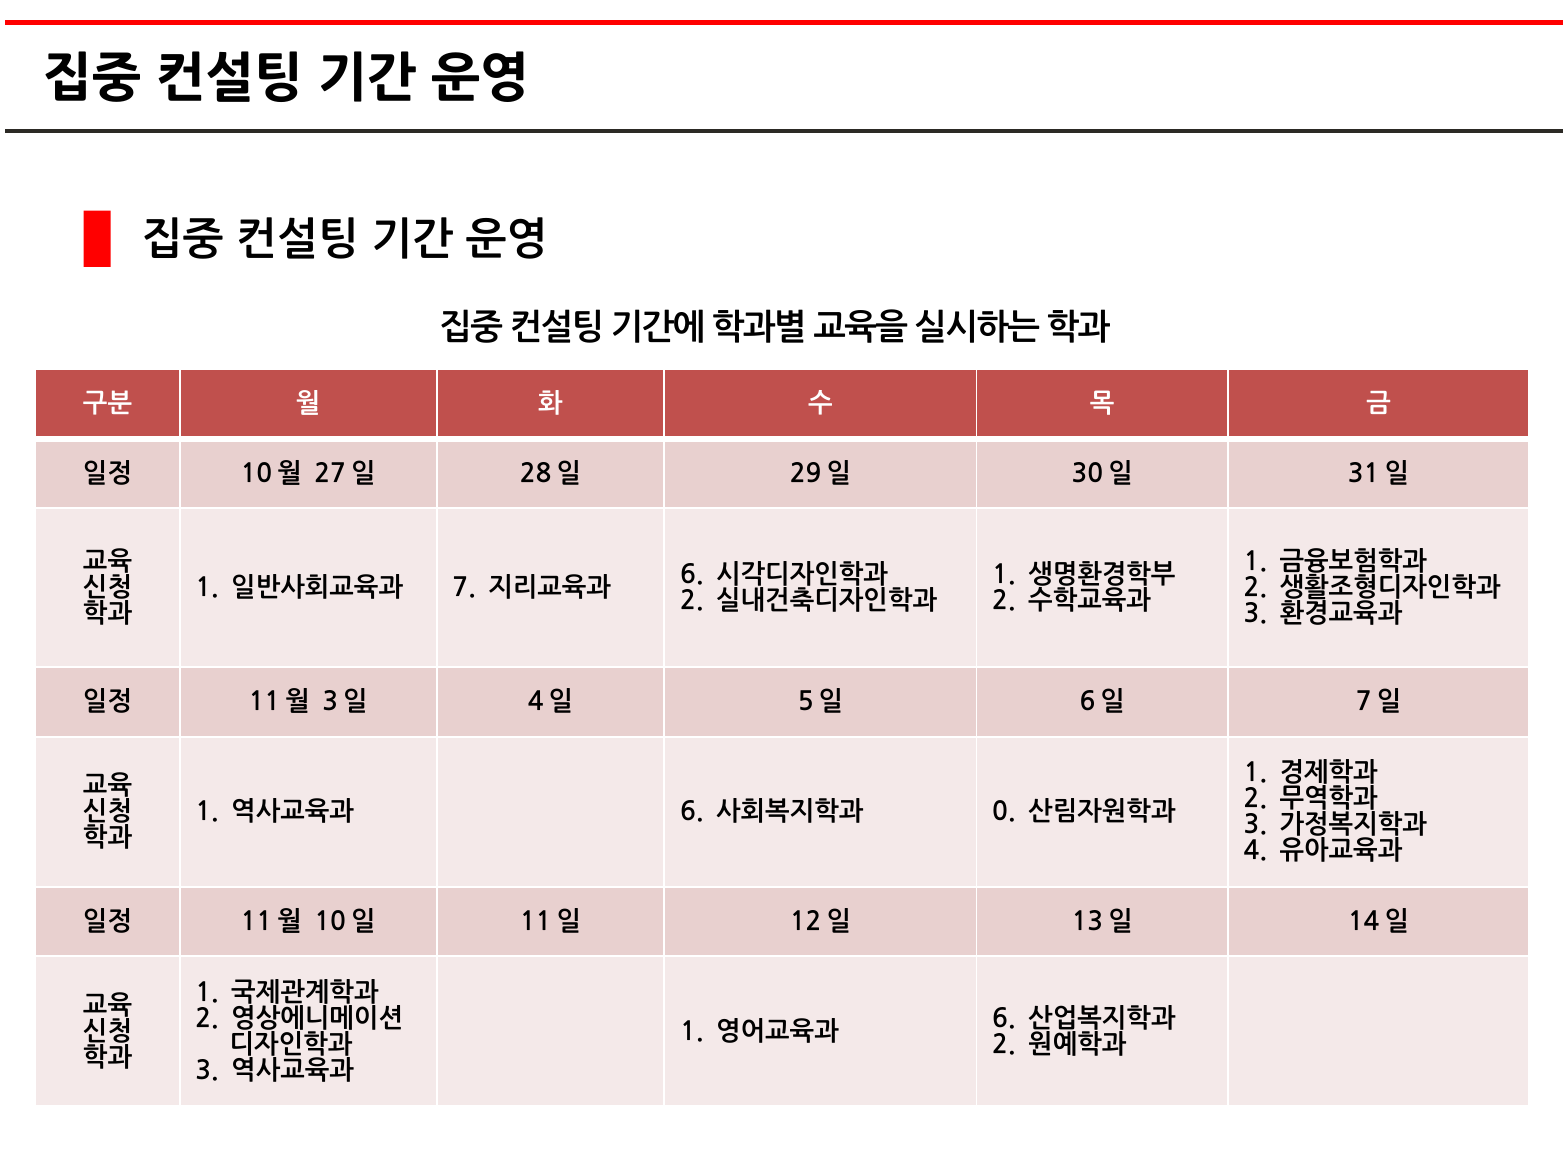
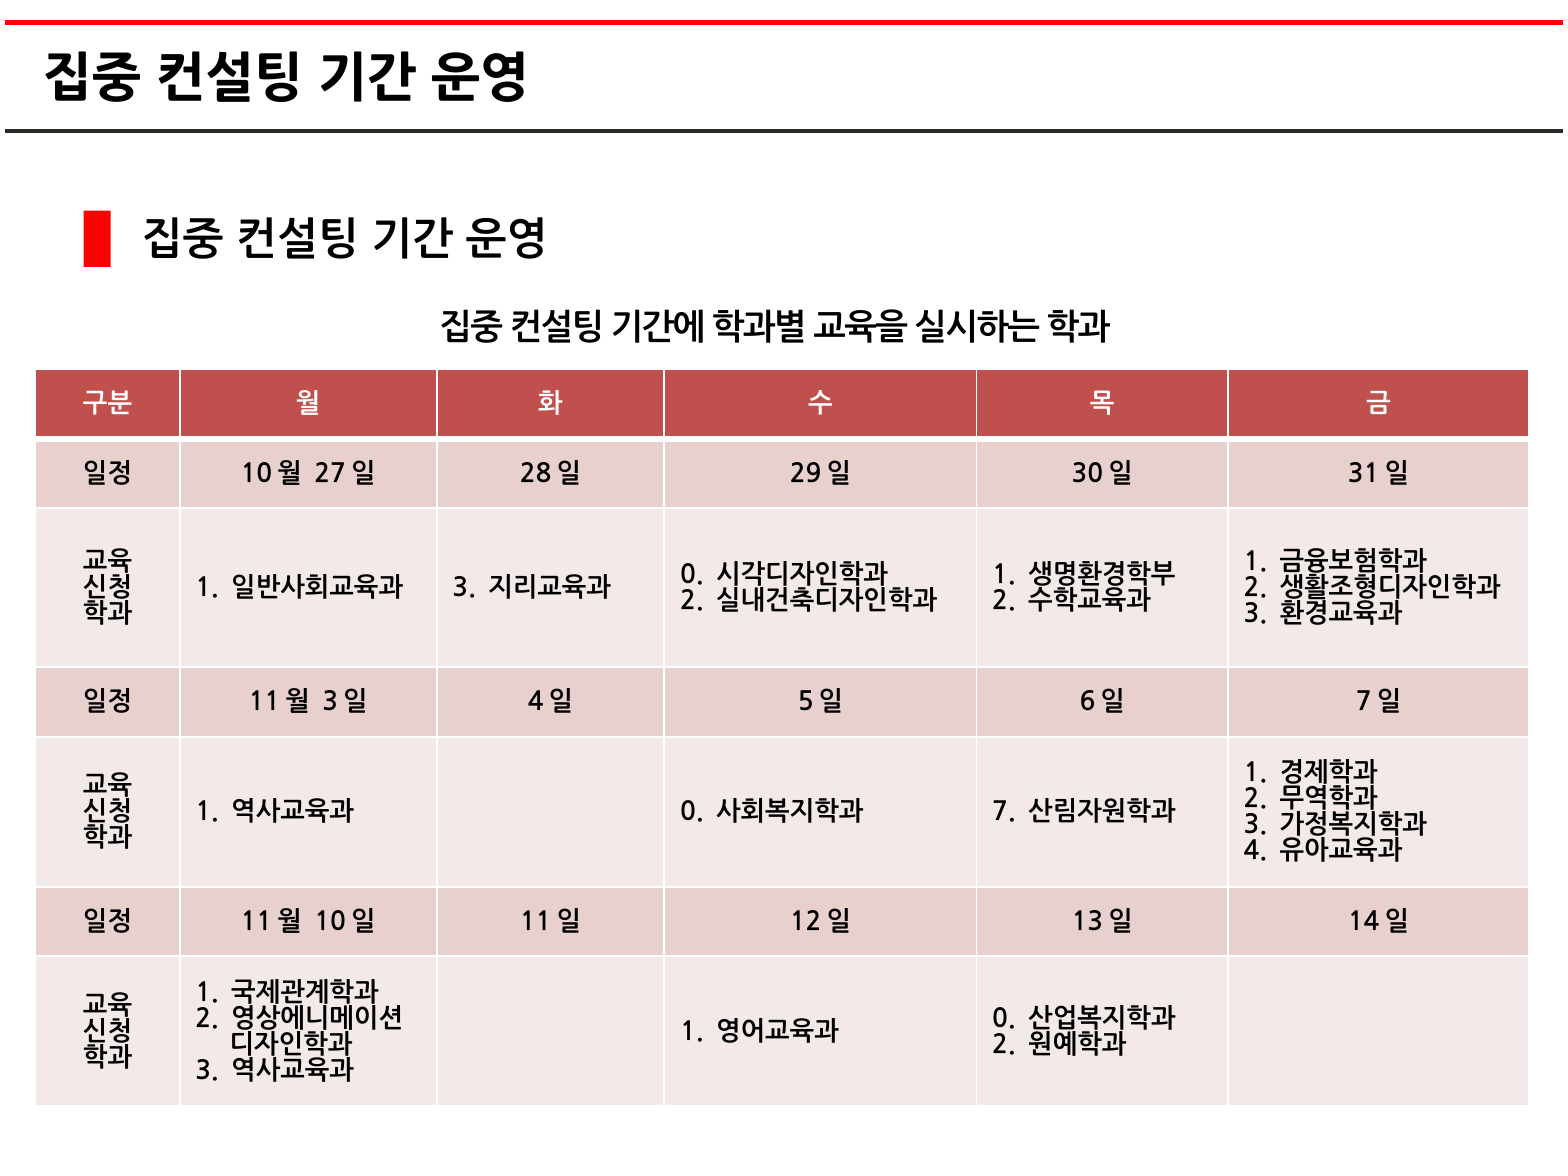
7: 7 -> 3 (464, 588)
6: 6 -> 0 (692, 575)
6: 6 -> 0 (692, 812)
0: 0 -> 7 (1004, 812)
6: 6 -> 0 (1004, 1019)
